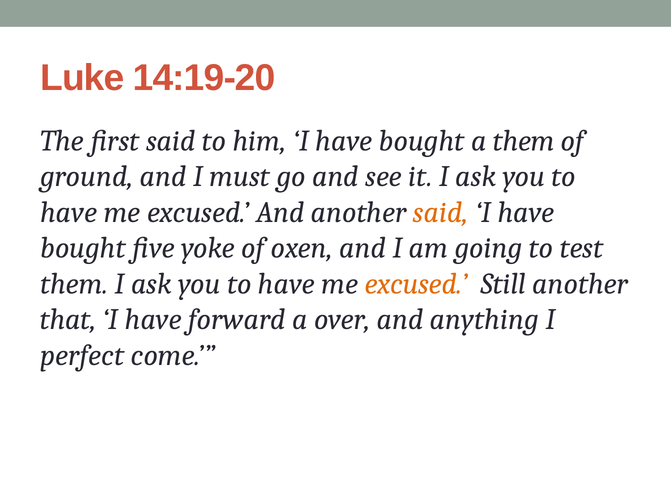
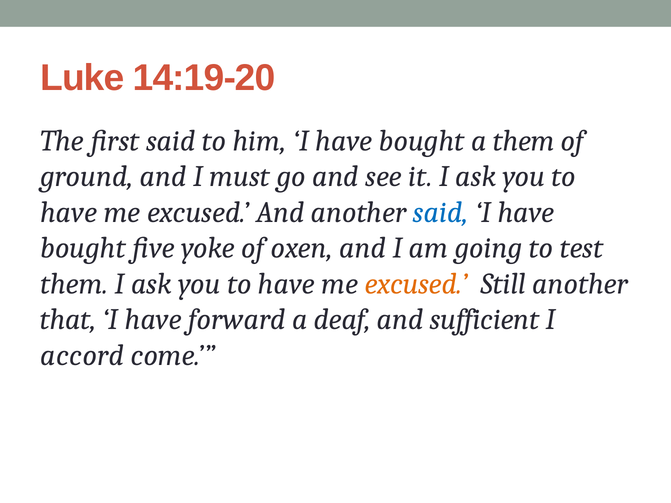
said colour: orange -> blue (441, 212)
over: over -> deaf (342, 320)
anything: anything -> sufficient (485, 320)
perfect: perfect -> accord (82, 356)
